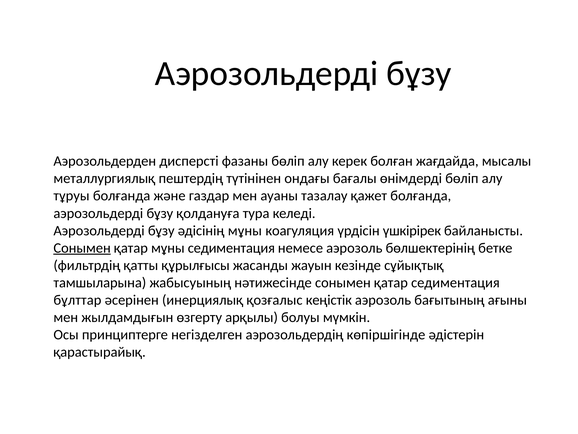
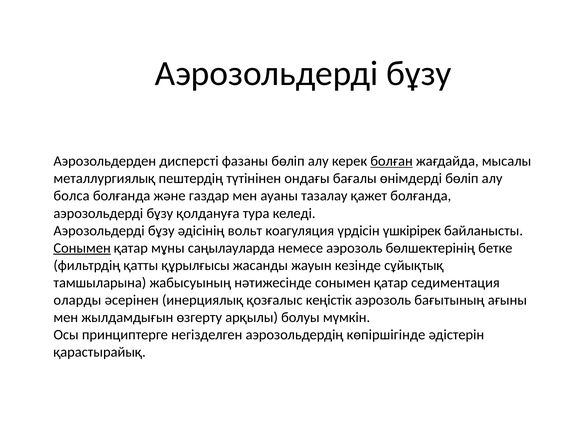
болған underline: none -> present (392, 161)
тұруы: тұруы -> болса (71, 196)
әдісінің мұны: мұны -> вольт (245, 230)
мұны седиментация: седиментация -> саңылауларда (231, 248)
бұлттар: бұлттар -> оларды (77, 300)
